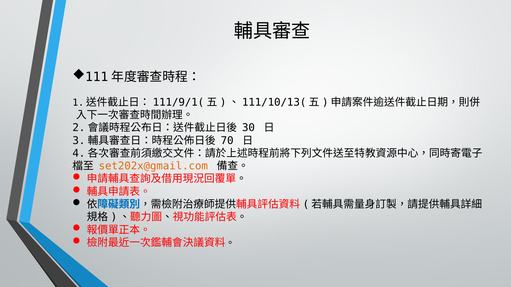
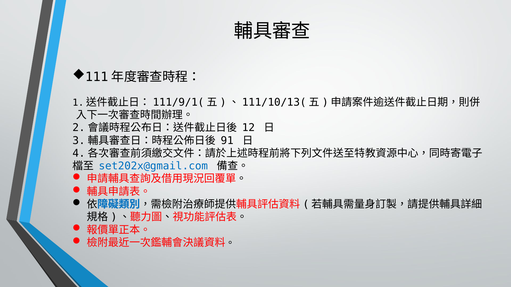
30: 30 -> 12 (248, 128)
70: 70 -> 91 (227, 141)
set202x@gmail.com colour: orange -> blue (153, 166)
